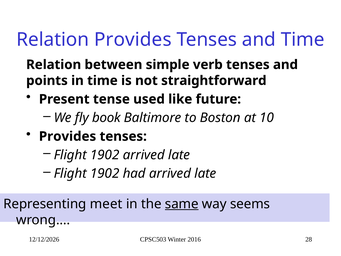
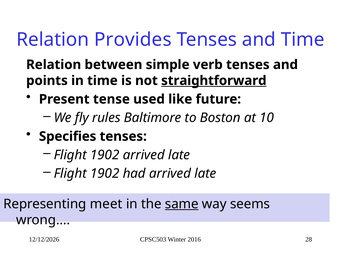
straightforward underline: none -> present (214, 81)
book: book -> rules (106, 118)
Provides: Provides -> Specifies (68, 136)
